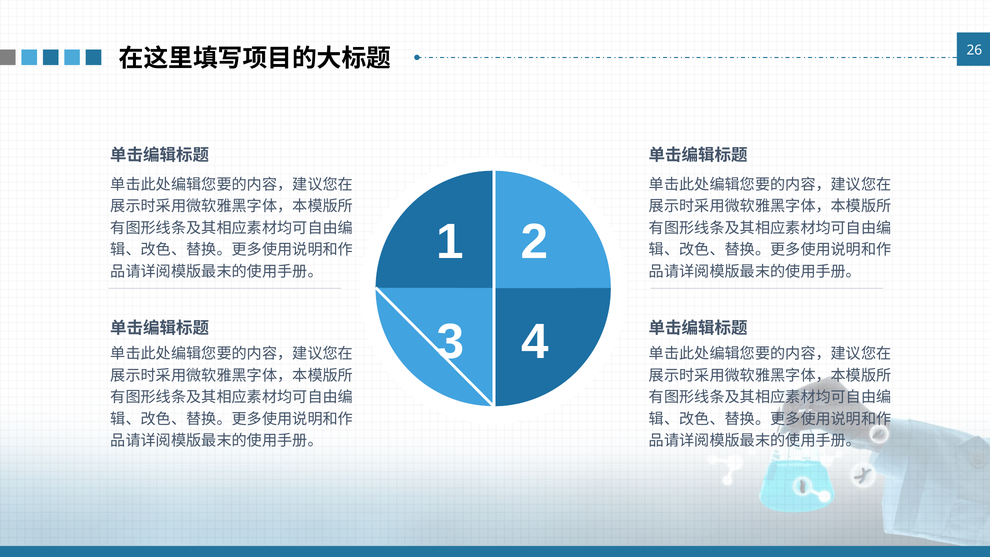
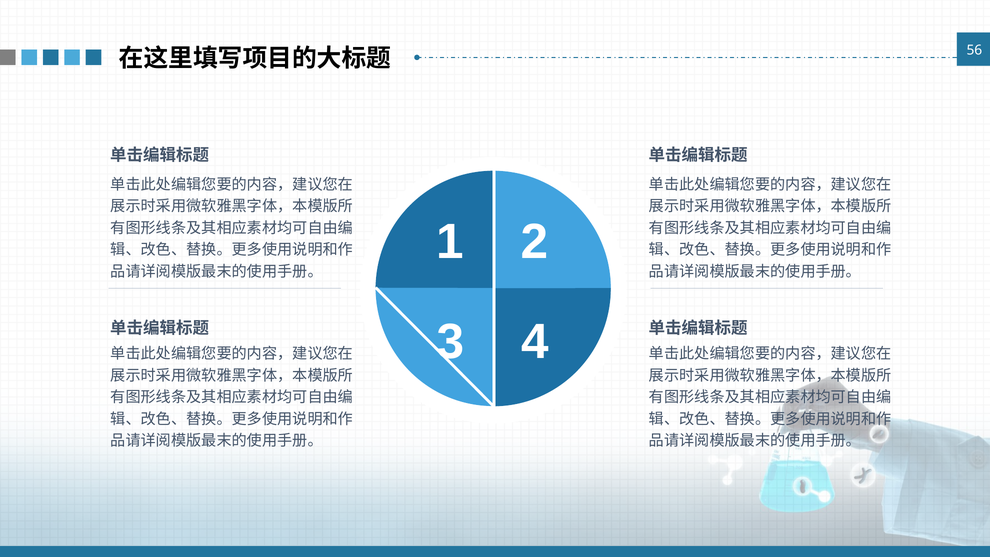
26: 26 -> 56 (974, 50)
